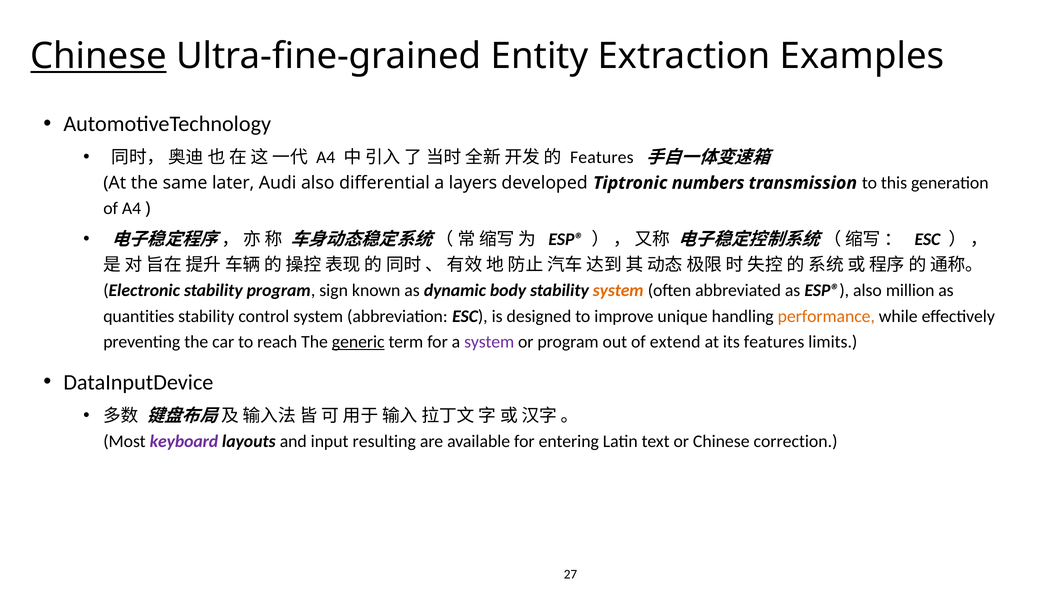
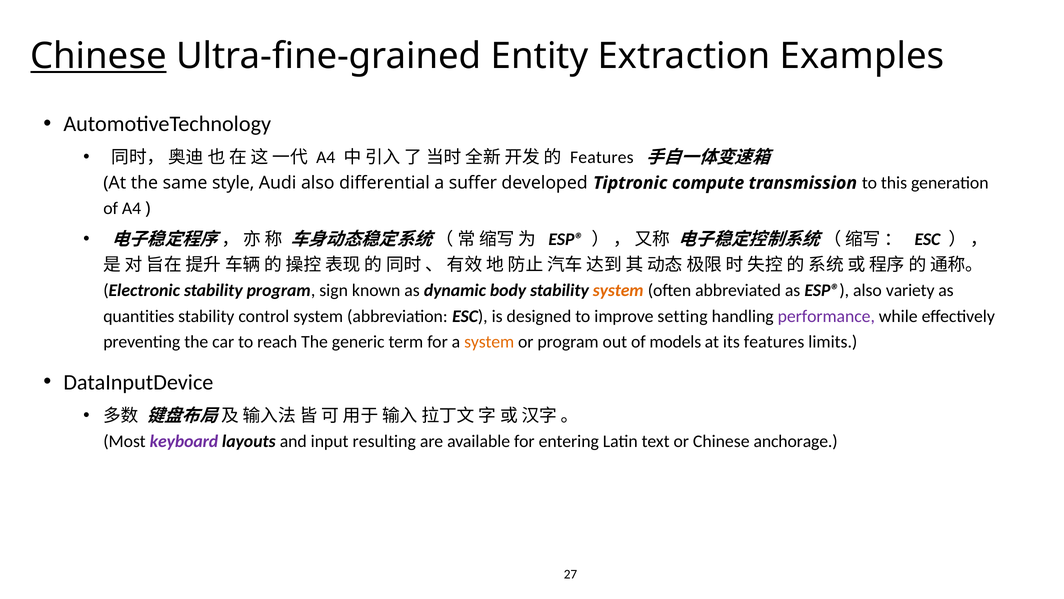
later: later -> style (233, 183)
layers: layers -> suffer (473, 183)
numbers: numbers -> compute (708, 183)
million: million -> variety (910, 290)
unique: unique -> setting (683, 316)
performance colour: orange -> purple (826, 316)
generic underline: present -> none (358, 341)
system colour: purple -> orange (489, 341)
extend: extend -> models (675, 341)
correction: correction -> anchorage (796, 441)
